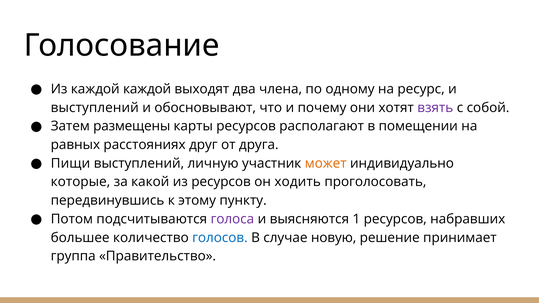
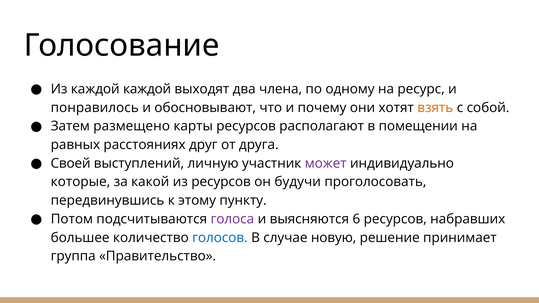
выступлений: выступлений -> понравилось (95, 108)
взять colour: purple -> orange (435, 108)
размещены: размещены -> размещено (132, 126)
Пищи: Пищи -> Своей (71, 163)
может colour: orange -> purple (326, 163)
ходить: ходить -> будучи (298, 182)
1: 1 -> 6 (356, 219)
